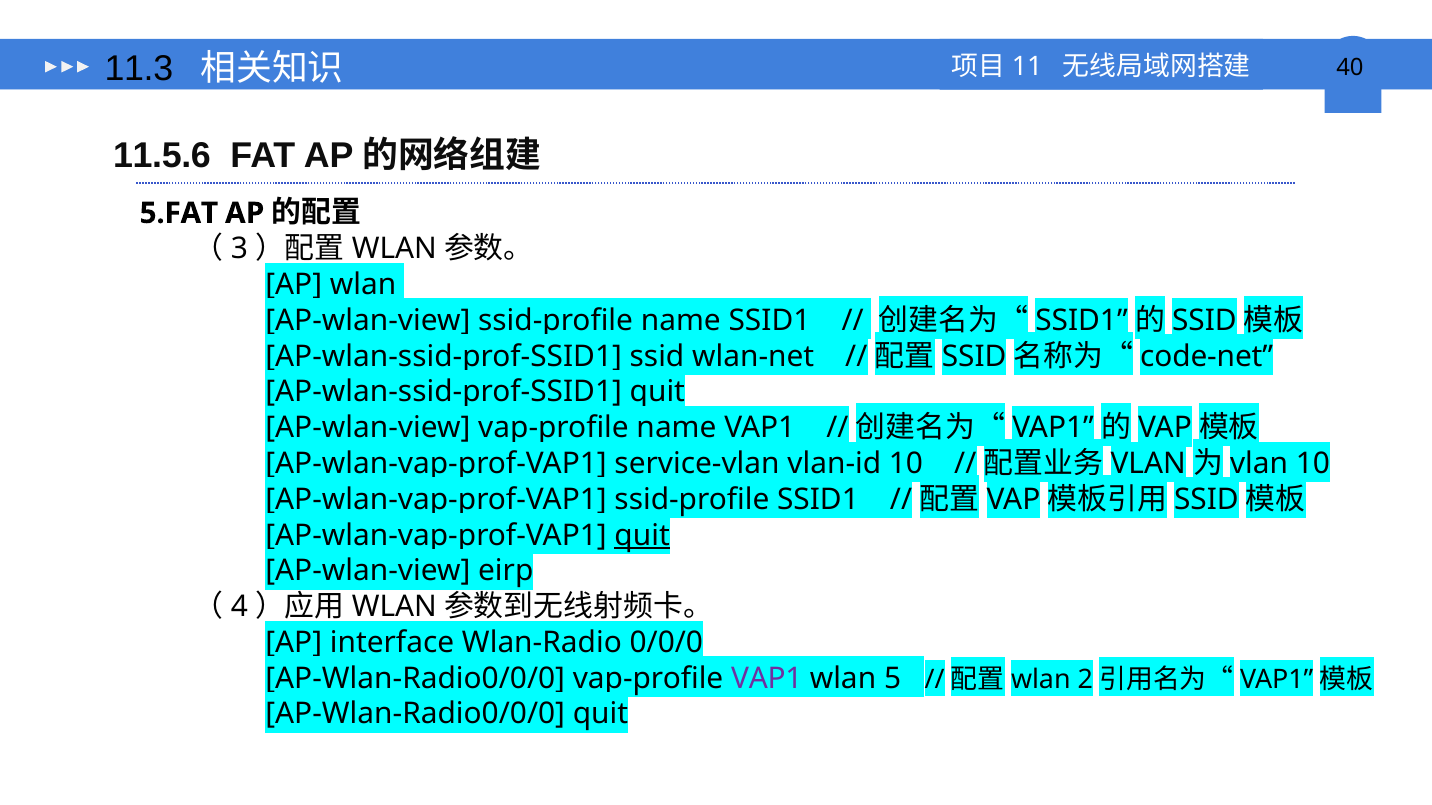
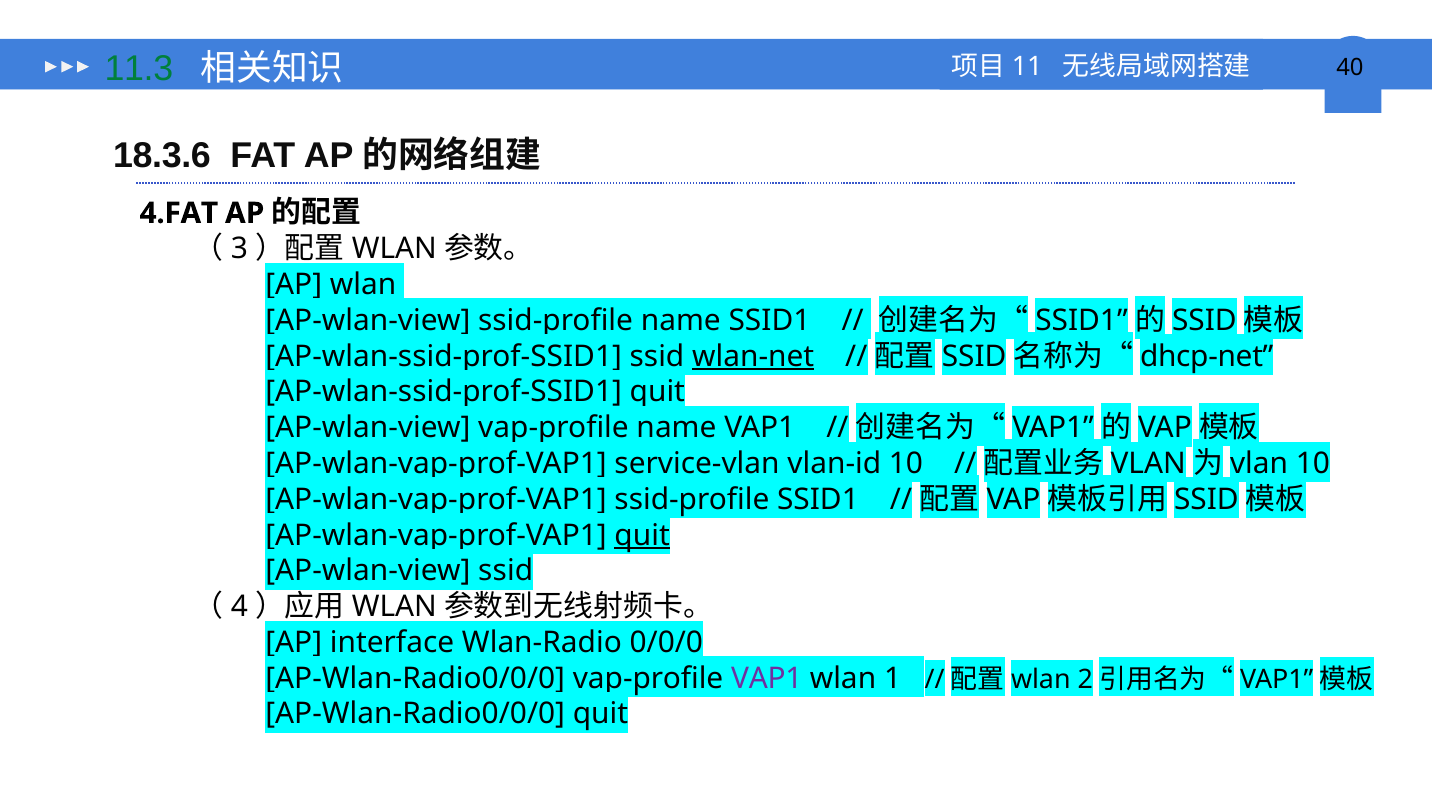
11.3 colour: black -> green (139, 69)
11.5.6: 11.5.6 -> 18.3.6 (162, 155)
5.FAT: 5.FAT -> 4.FAT (179, 213)
wlan-net underline: none -> present (753, 356)
code-net: code-net -> dhcp-net (1207, 356)
AP-wlan-view eirp: eirp -> ssid (506, 571)
5: 5 -> 1 (893, 679)
